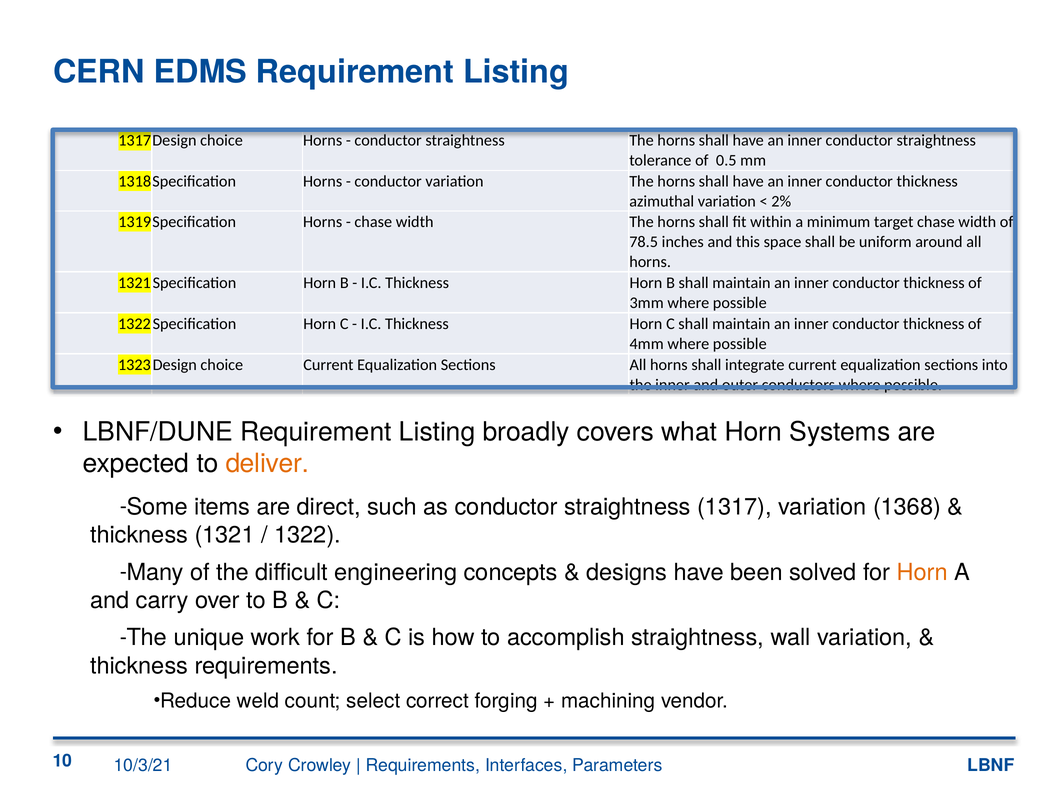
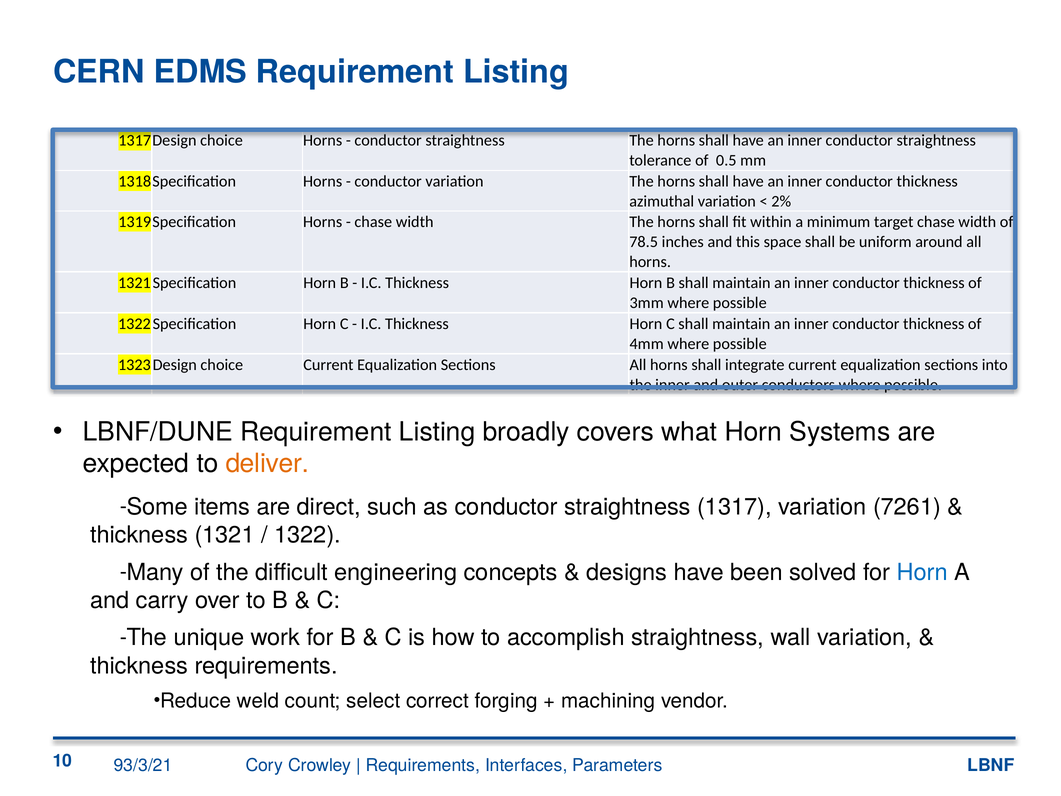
1368: 1368 -> 7261 (907, 507)
Horn colour: orange -> blue (922, 572)
10/3/21: 10/3/21 -> 93/3/21 (143, 765)
